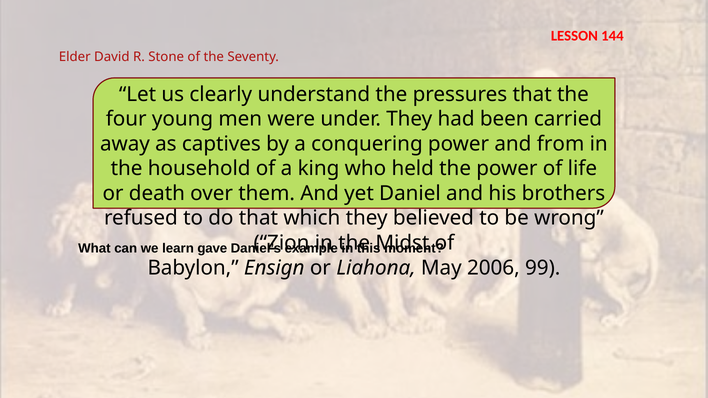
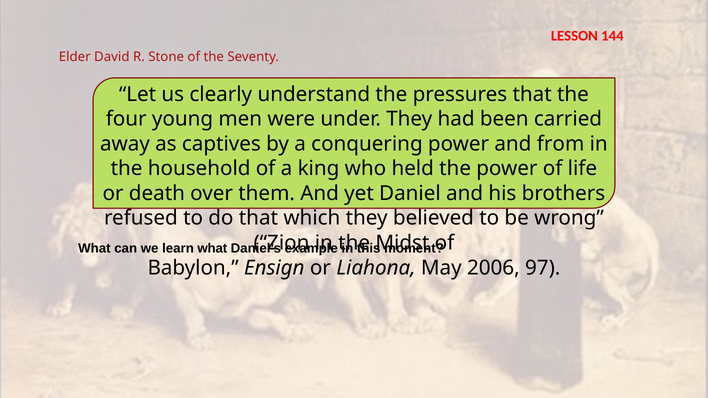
learn gave: gave -> what (212, 249)
99: 99 -> 97 (543, 268)
